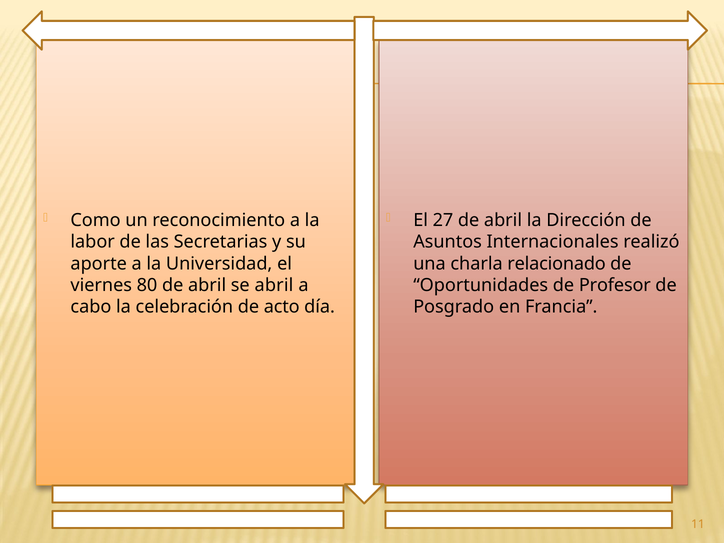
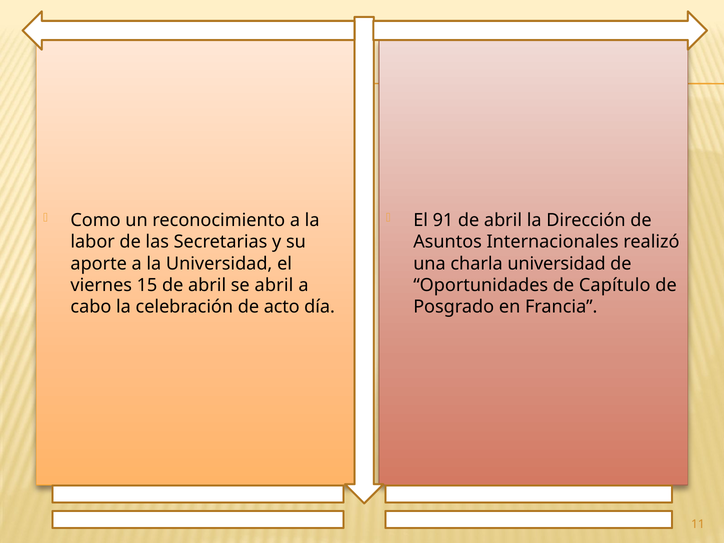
27: 27 -> 91 (443, 220)
charla relacionado: relacionado -> universidad (557, 264)
80: 80 -> 15 (147, 285)
Profesor: Profesor -> Capítulo (615, 285)
